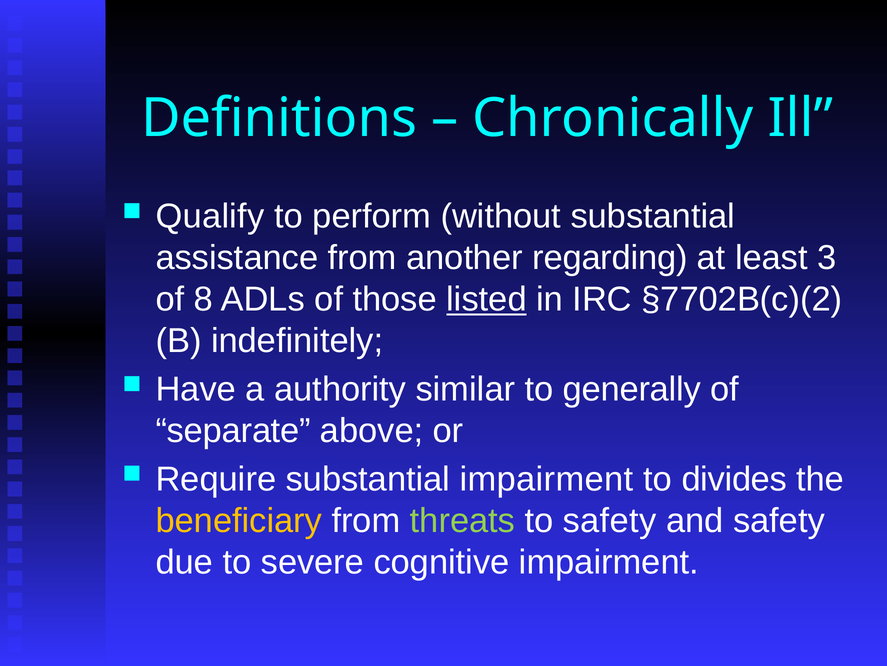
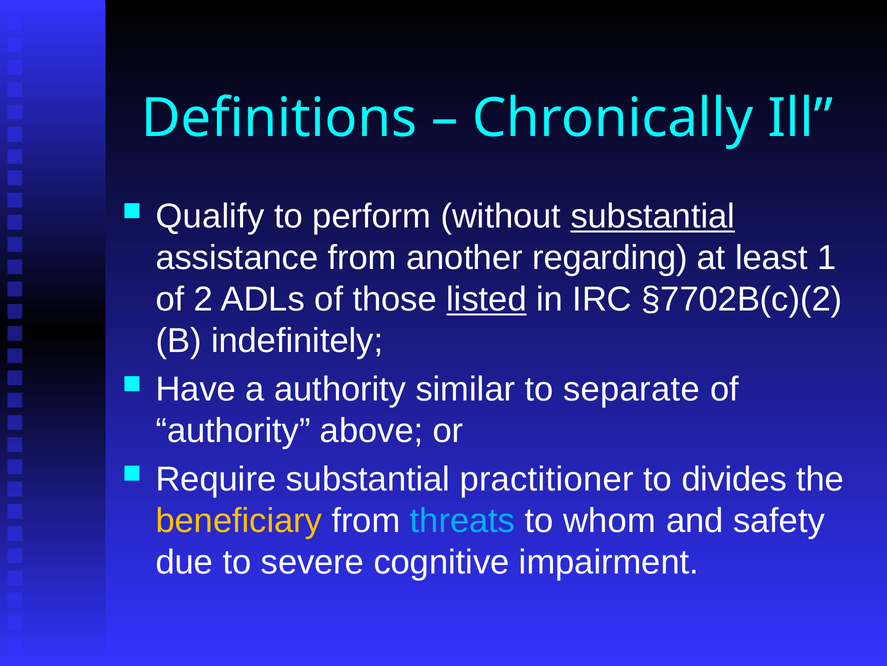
substantial underline: none -> present (653, 216)
3: 3 -> 1 (827, 258)
8: 8 -> 2 (203, 299)
generally: generally -> separate (632, 389)
separate: separate -> authority (233, 430)
substantial impairment: impairment -> practitioner (547, 479)
threats colour: light green -> light blue (463, 520)
to safety: safety -> whom (610, 520)
